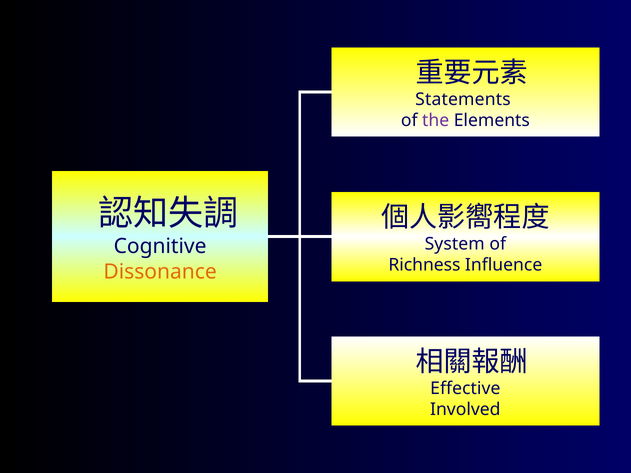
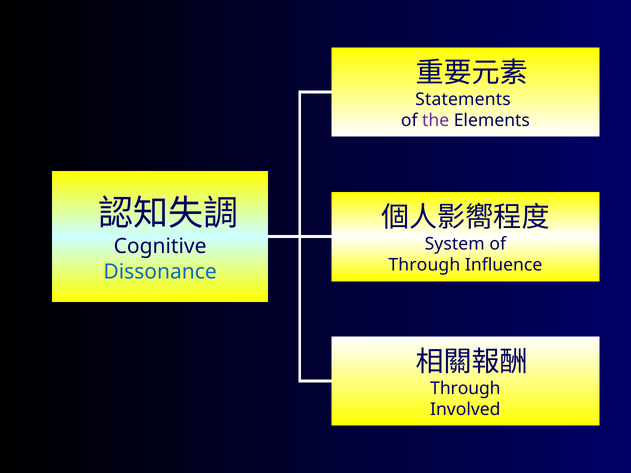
Richness: Richness -> Through (424, 265)
Dissonance colour: orange -> blue (160, 272)
Effective: Effective -> Through (465, 389)
